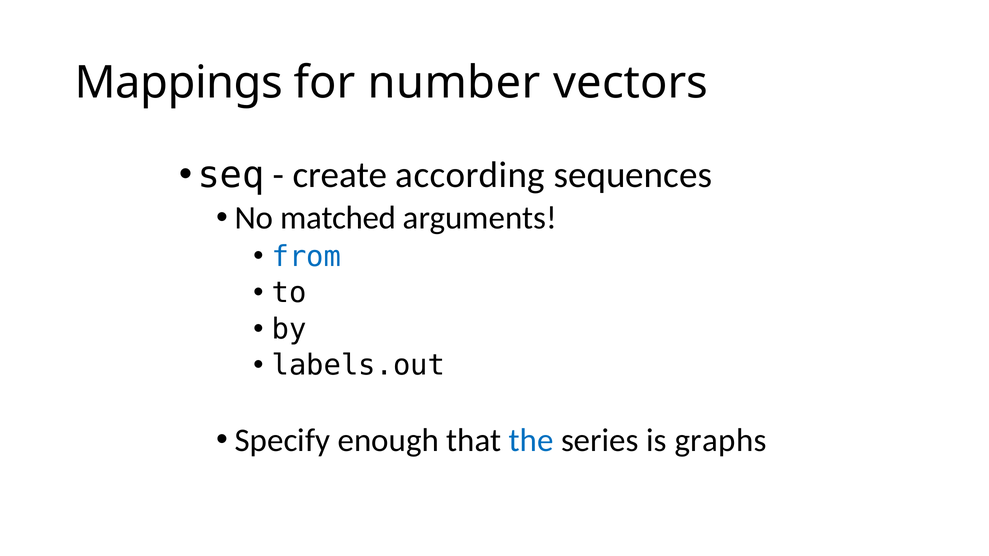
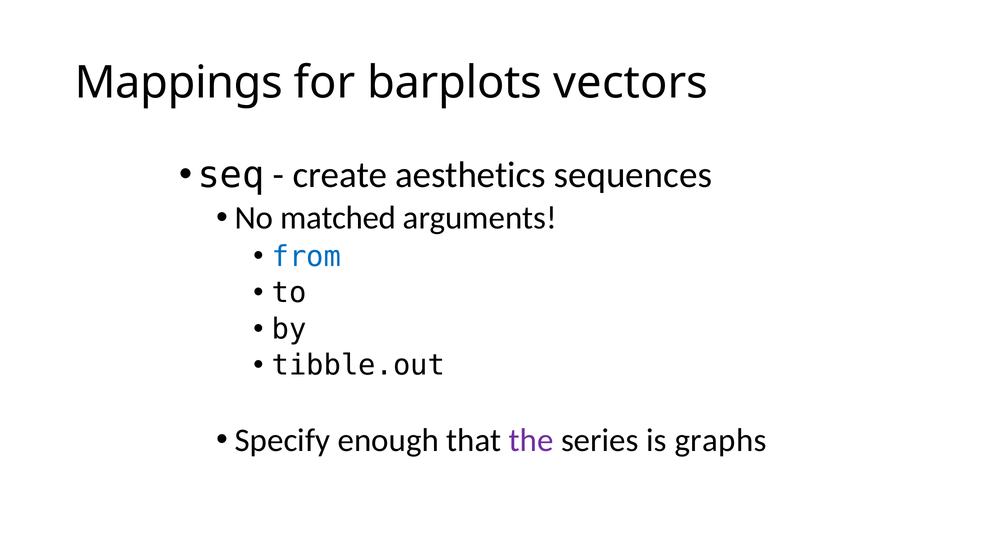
number: number -> barplots (454, 83)
according: according -> aesthetics (470, 175)
labels.out: labels.out -> tibble.out (358, 366)
the colour: blue -> purple (531, 440)
